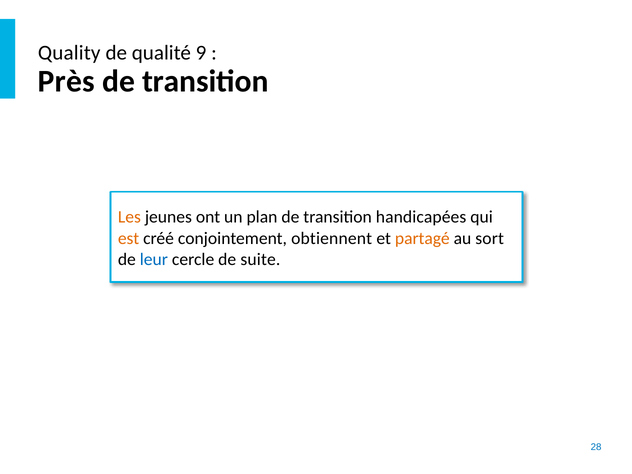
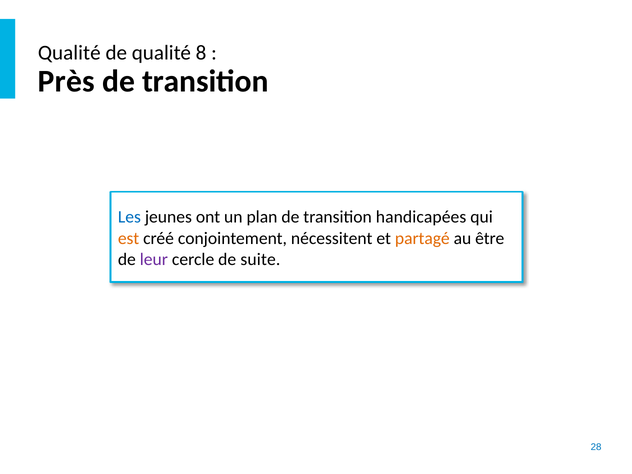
Quality: Quality -> Qualité (69, 53)
9: 9 -> 8 (201, 53)
Les colour: orange -> blue (129, 217)
obtiennent: obtiennent -> nécessitent (332, 238)
sort: sort -> être (490, 238)
leur colour: blue -> purple (154, 259)
